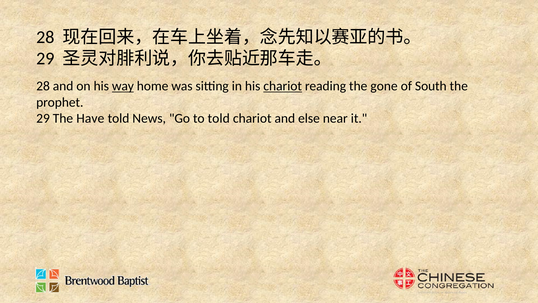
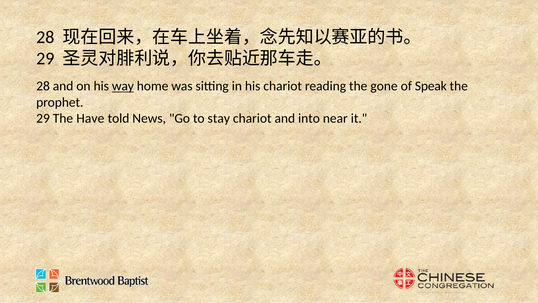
chariot underline: present -> none (283, 86)
South: South -> Speak (431, 86)
to told: told -> stay (219, 118)
else: else -> into (309, 118)
